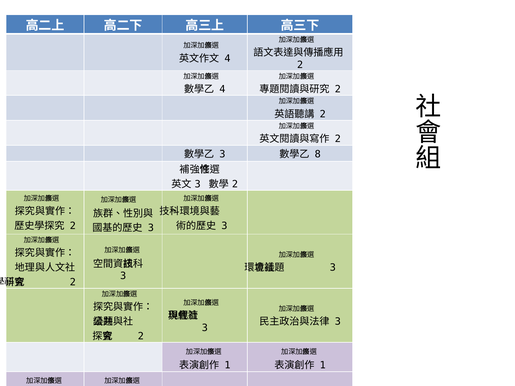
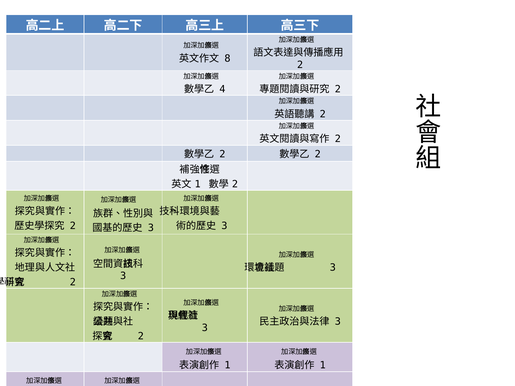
4: 4 -> 8 (227, 58)
3: 3 -> 2 (222, 154)
8: 8 -> 2 (318, 154)
3: 3 -> 1 (198, 184)
